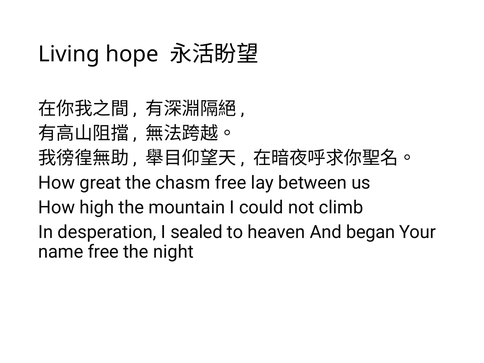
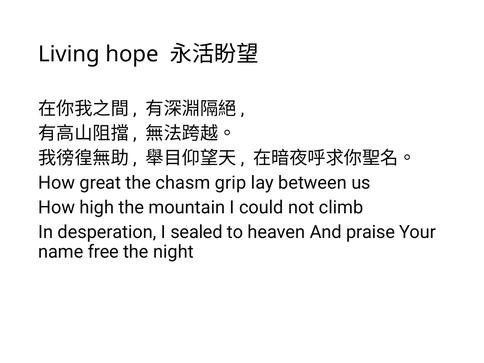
chasm free: free -> grip (231, 183)
began: began -> praise (371, 232)
